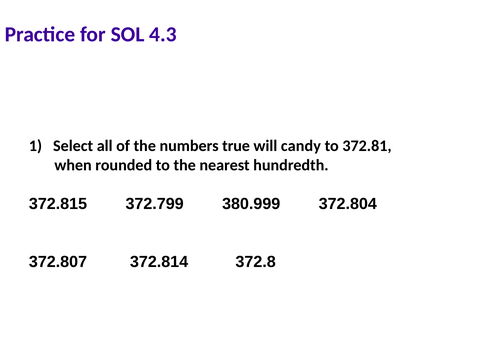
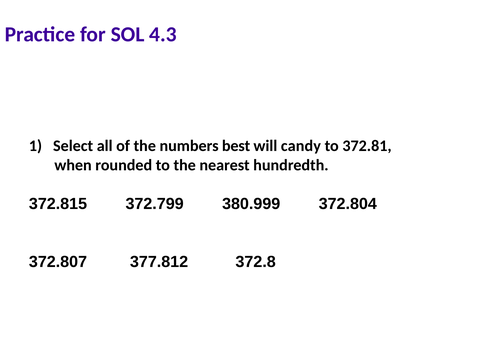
true: true -> best (236, 146)
372.814: 372.814 -> 377.812 (159, 262)
